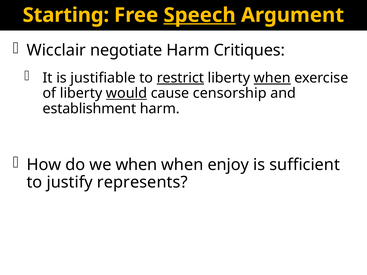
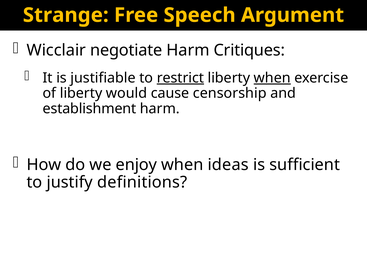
Starting: Starting -> Strange (66, 15)
Speech underline: present -> none (200, 15)
would underline: present -> none (127, 93)
we when: when -> enjoy (136, 165)
enjoy: enjoy -> ideas (228, 165)
represents: represents -> definitions (142, 182)
